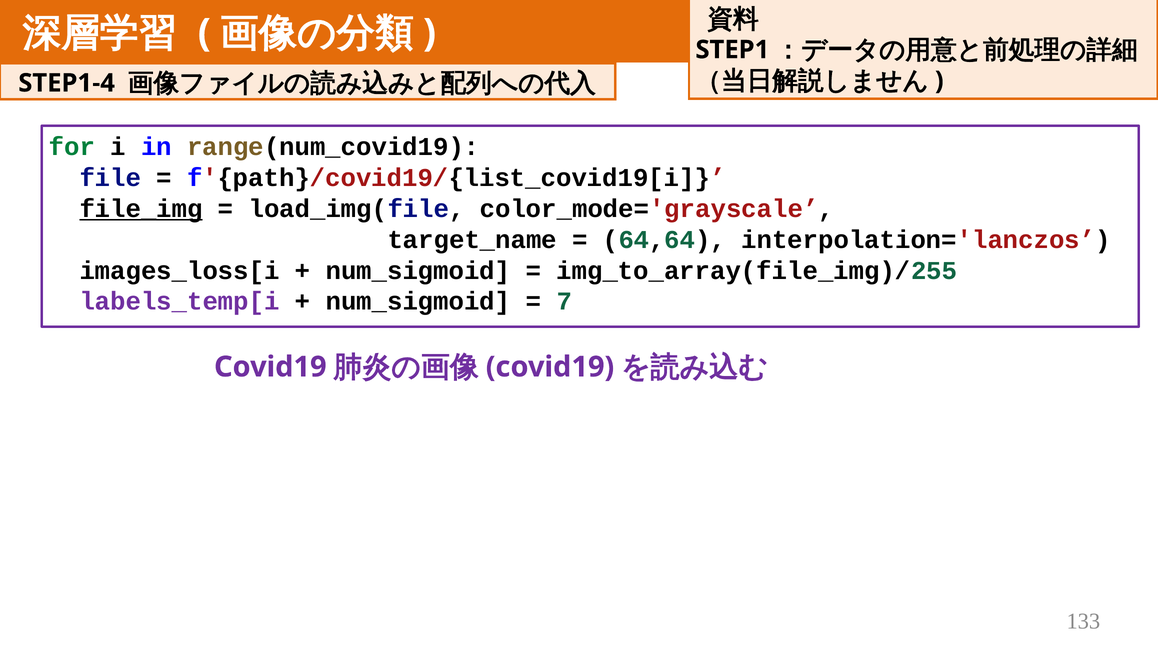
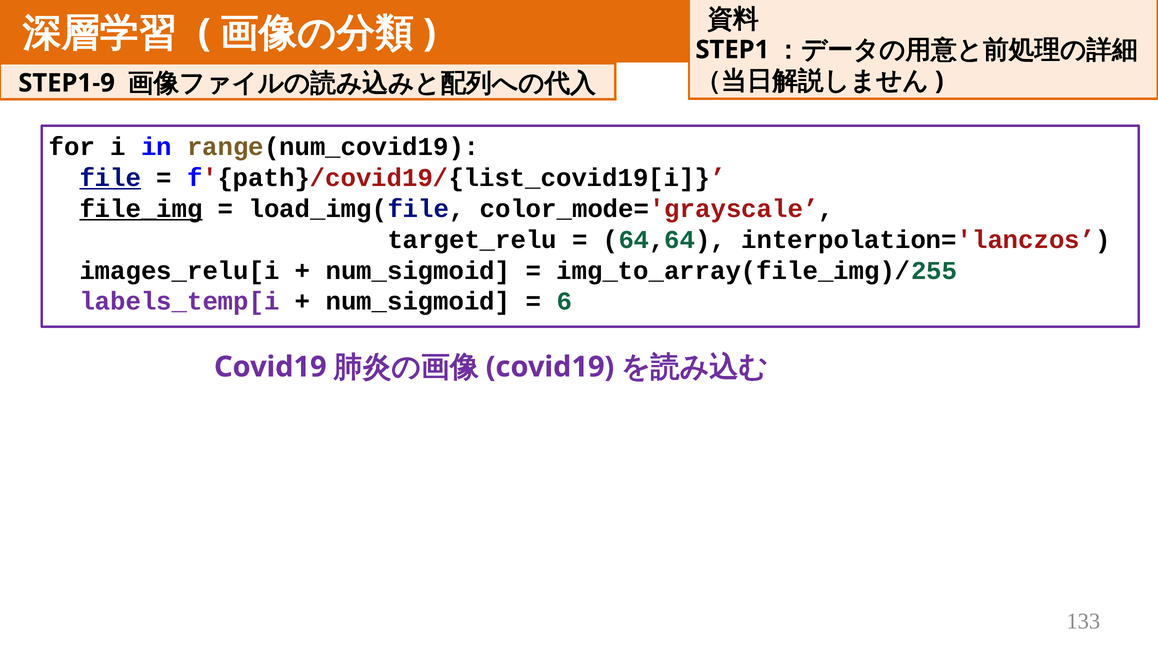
STEP1-4: STEP1-4 -> STEP1-9 (67, 83)
for colour: green -> black (72, 147)
file underline: none -> present (110, 178)
target_name: target_name -> target_relu (472, 239)
images_loss[i: images_loss[i -> images_relu[i (180, 270)
7: 7 -> 6 (565, 301)
